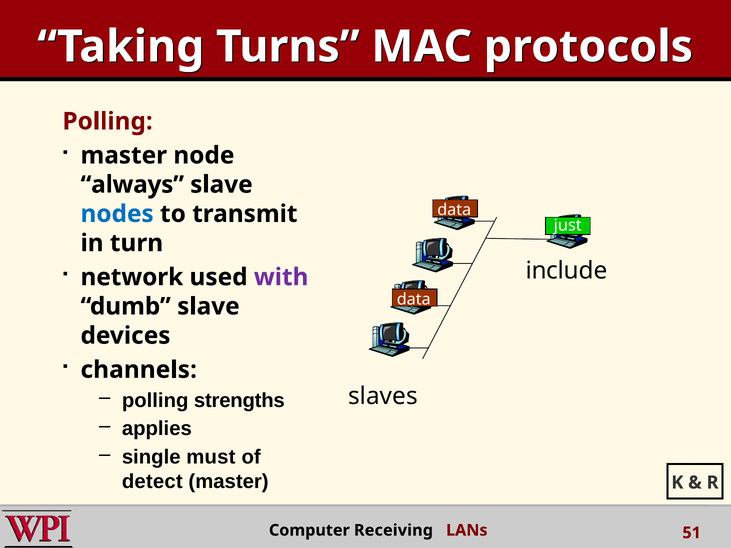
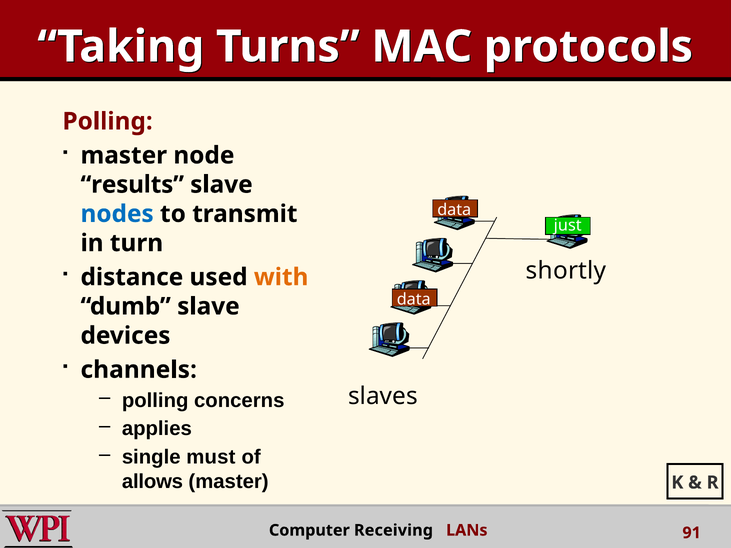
always: always -> results (132, 185)
include: include -> shortly (566, 271)
network: network -> distance (132, 277)
with colour: purple -> orange (281, 277)
strengths: strengths -> concerns (239, 400)
detect: detect -> allows (152, 482)
51: 51 -> 91 (692, 533)
